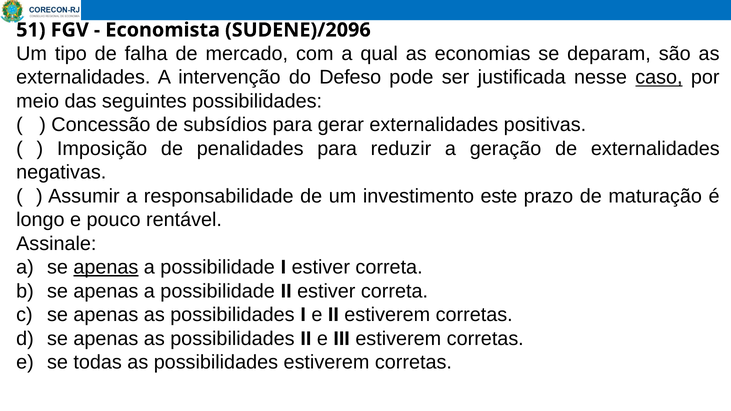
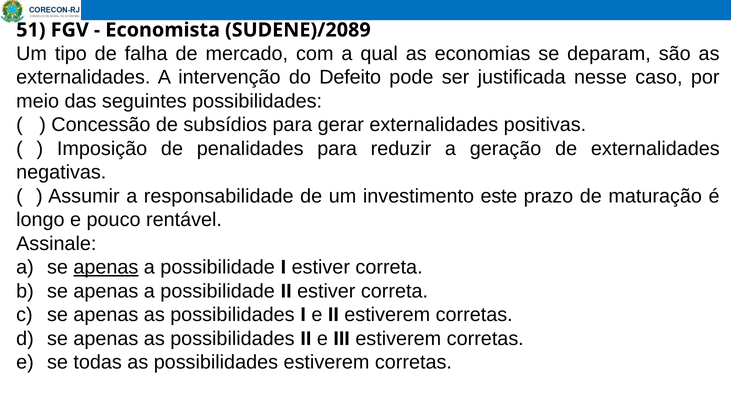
SUDENE)/2096: SUDENE)/2096 -> SUDENE)/2089 (298, 30)
Defeso: Defeso -> Defeito (350, 77)
caso underline: present -> none (659, 77)
